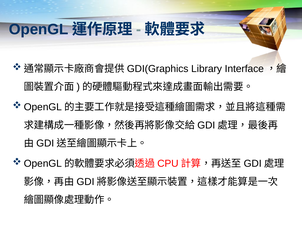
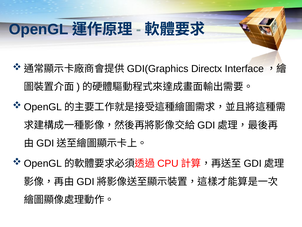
Library: Library -> Directx (207, 69)
